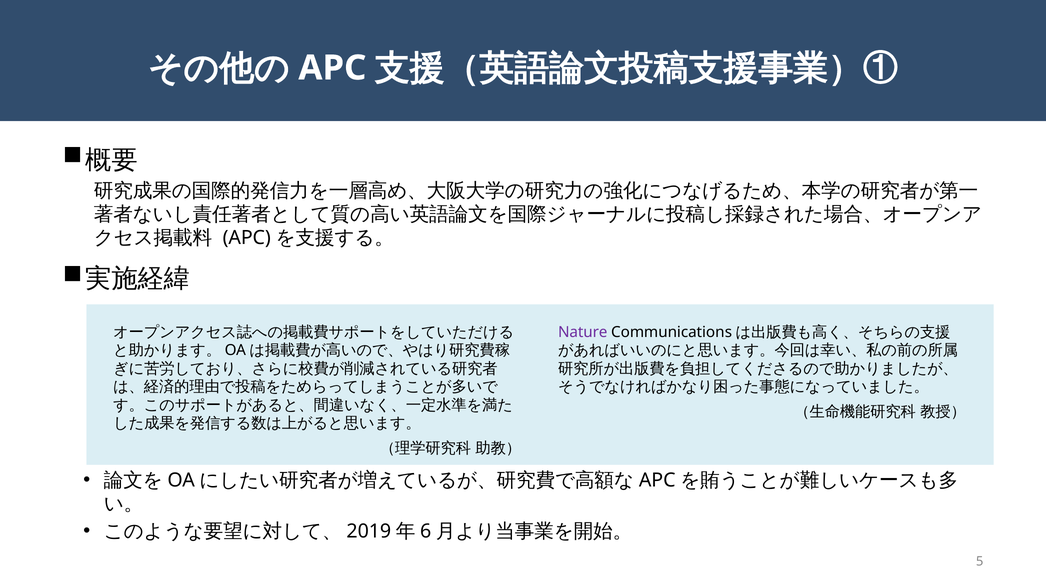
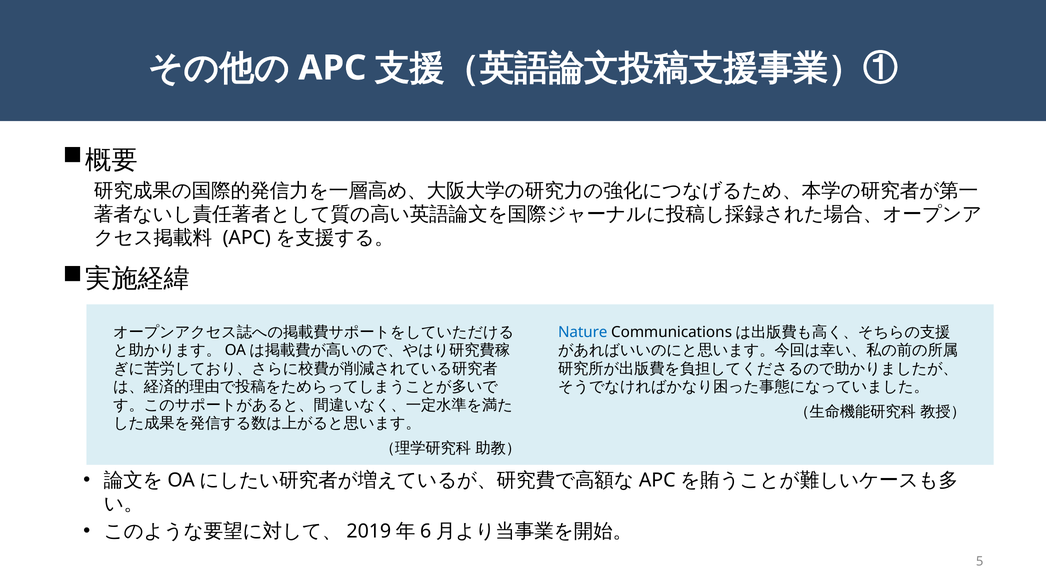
Nature colour: purple -> blue (583, 332)
